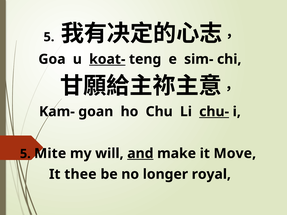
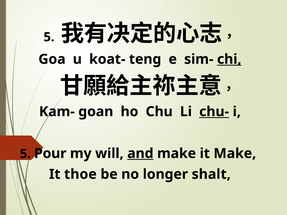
koat- underline: present -> none (107, 59)
chi underline: none -> present (229, 59)
Mite: Mite -> Pour (50, 154)
it Move: Move -> Make (235, 154)
thee: thee -> thoe (80, 174)
royal: royal -> shalt (211, 174)
